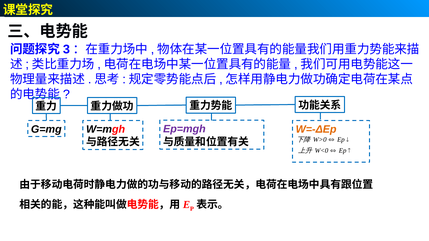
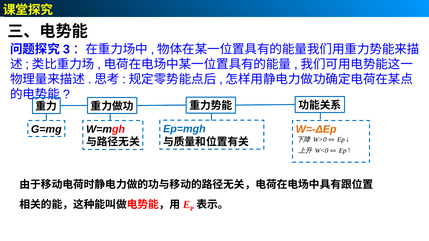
Ep=mgh colour: purple -> blue (184, 129)
